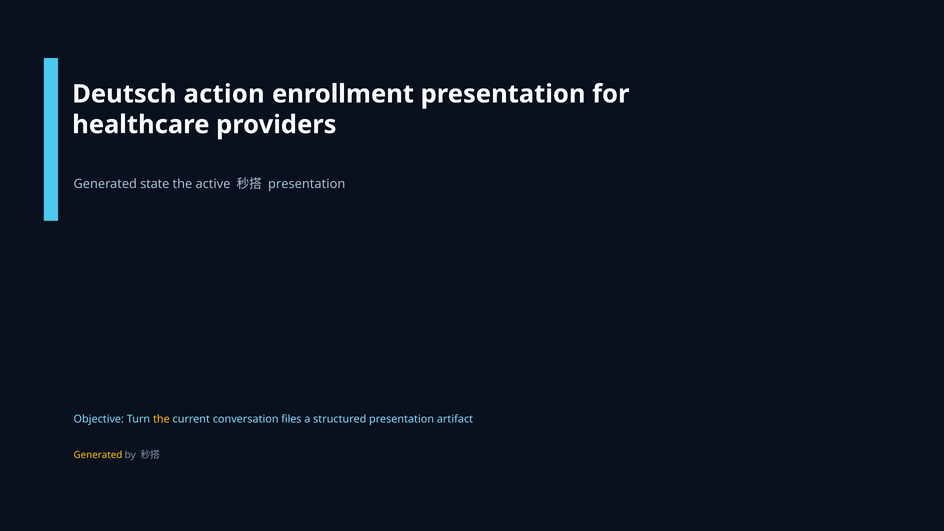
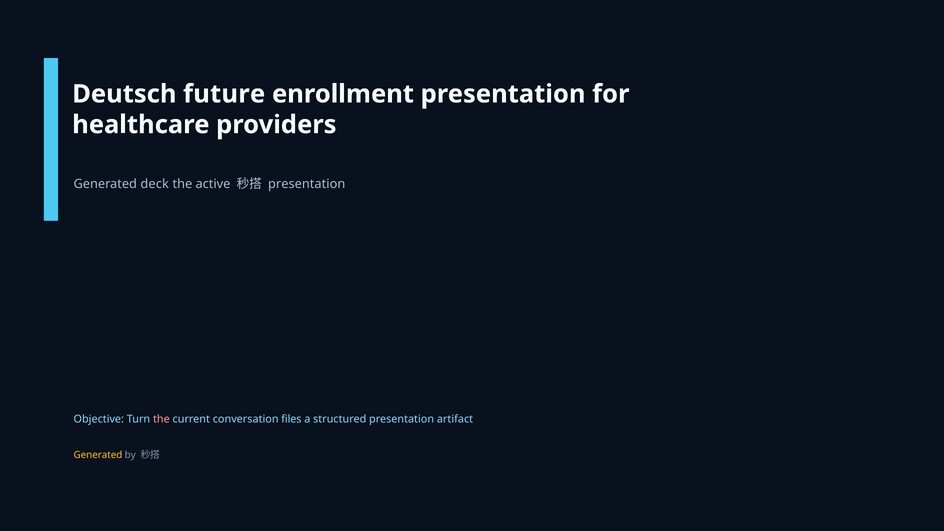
action: action -> future (224, 94)
state: state -> deck (155, 184)
the colour: yellow -> pink (161, 419)
